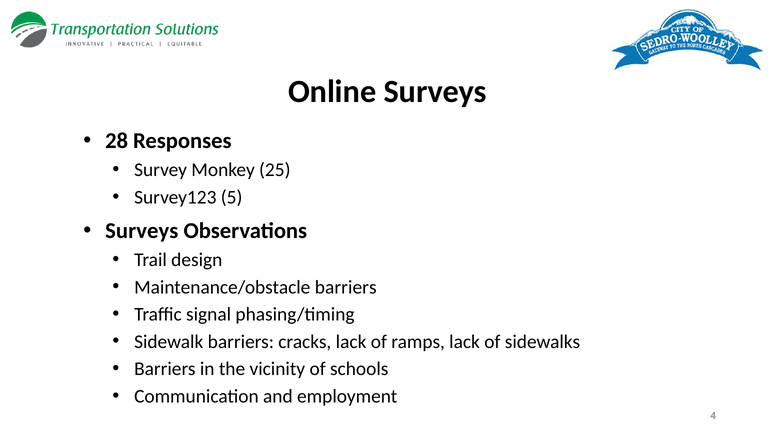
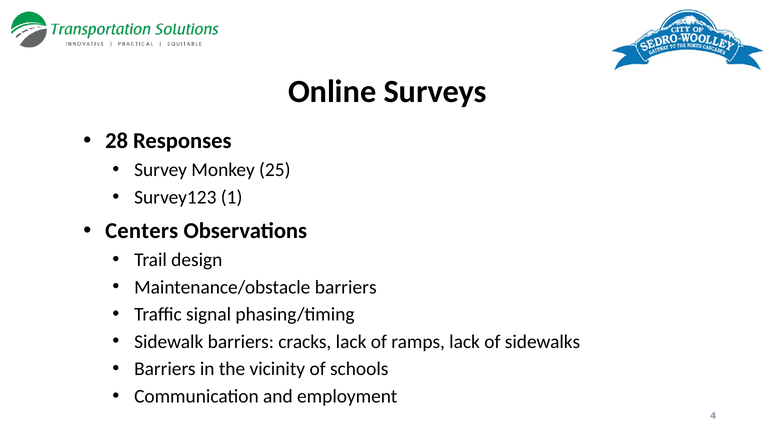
5: 5 -> 1 (232, 197)
Surveys: Surveys -> Centers (142, 231)
